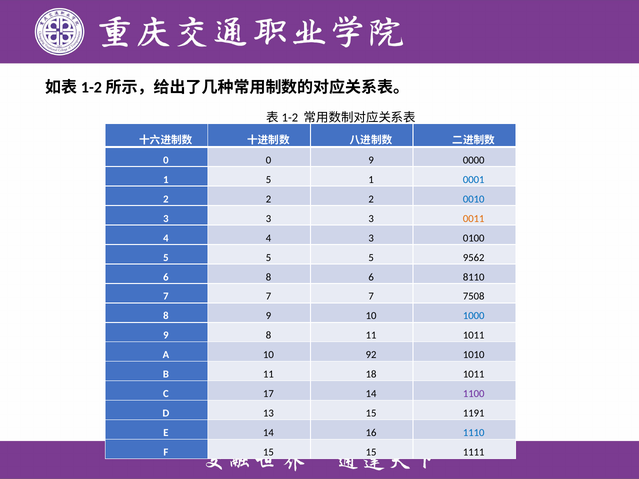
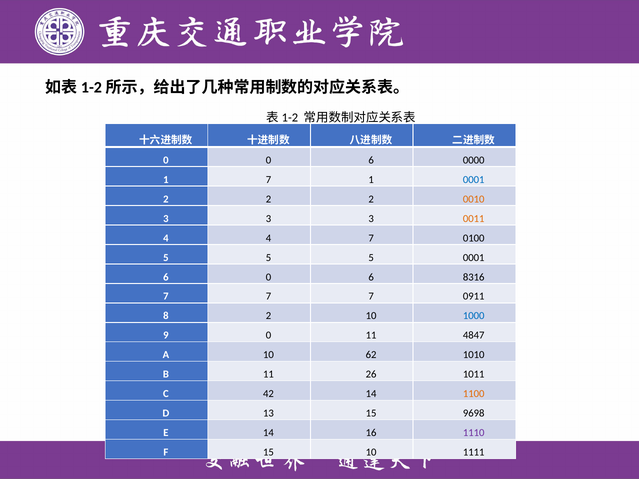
0 0 9: 9 -> 6 (371, 160)
1 5: 5 -> 7 (269, 180)
0010 colour: blue -> orange (474, 199)
4 3: 3 -> 7 (371, 238)
5 9562: 9562 -> 0001 (474, 258)
6 8: 8 -> 0 (269, 277)
8110: 8110 -> 8316 (474, 277)
7508: 7508 -> 0911 (474, 297)
8 9: 9 -> 2 (269, 316)
9 8: 8 -> 0 (269, 336)
11 1011: 1011 -> 4847 (474, 336)
92: 92 -> 62 (371, 355)
18: 18 -> 26 (371, 375)
17: 17 -> 42 (268, 394)
1100 colour: purple -> orange (474, 394)
1191: 1191 -> 9698 (474, 414)
1110 colour: blue -> purple (474, 433)
15 15: 15 -> 10 (371, 453)
